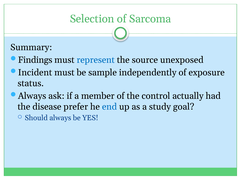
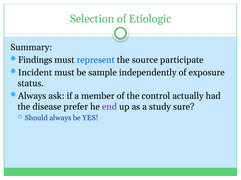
Sarcoma: Sarcoma -> Etiologic (150, 19)
unexposed: unexposed -> participate (182, 60)
end colour: blue -> purple (109, 107)
goal: goal -> sure (184, 107)
